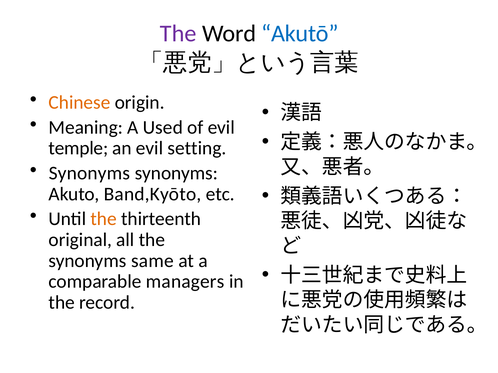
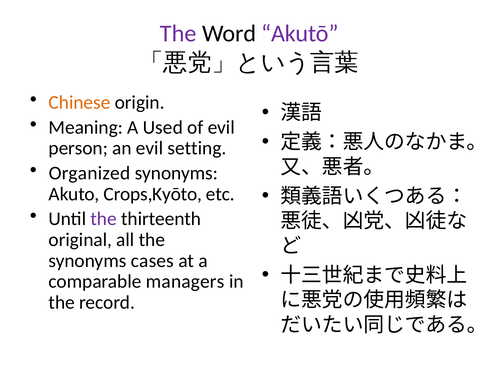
Akutō colour: blue -> purple (300, 34)
temple: temple -> person (78, 148)
Synonyms: Synonyms -> Organized (89, 173)
Band,Kyōto: Band,Kyōto -> Crops,Kyōto (153, 194)
the colour: orange -> purple (104, 219)
same: same -> cases (152, 261)
